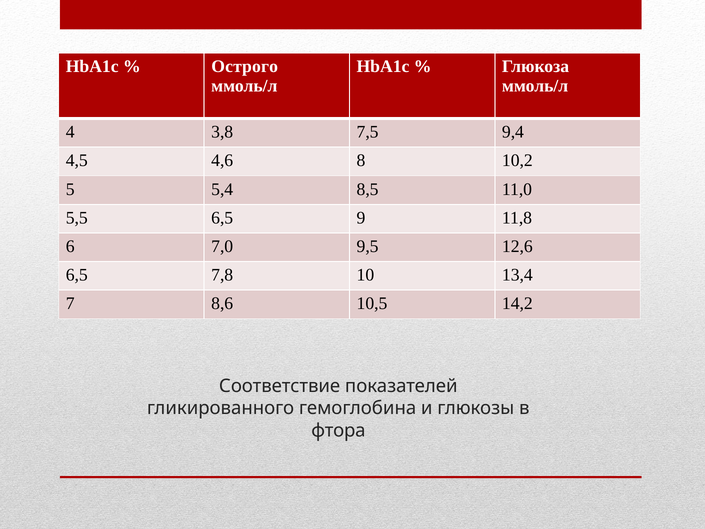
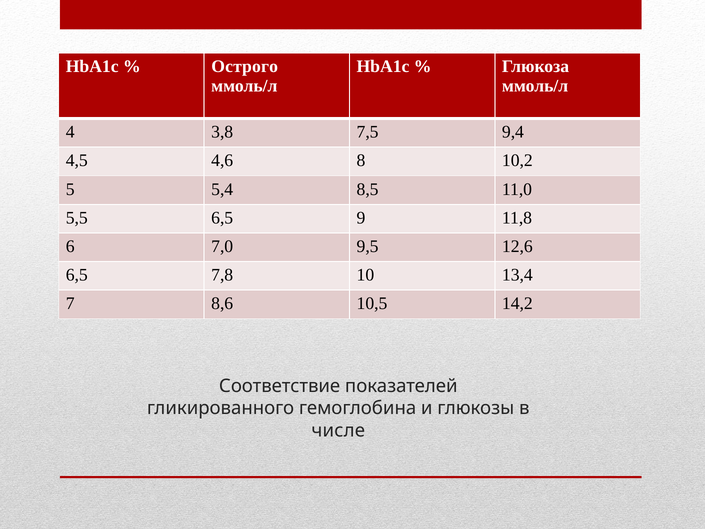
фтора: фтора -> числе (338, 430)
